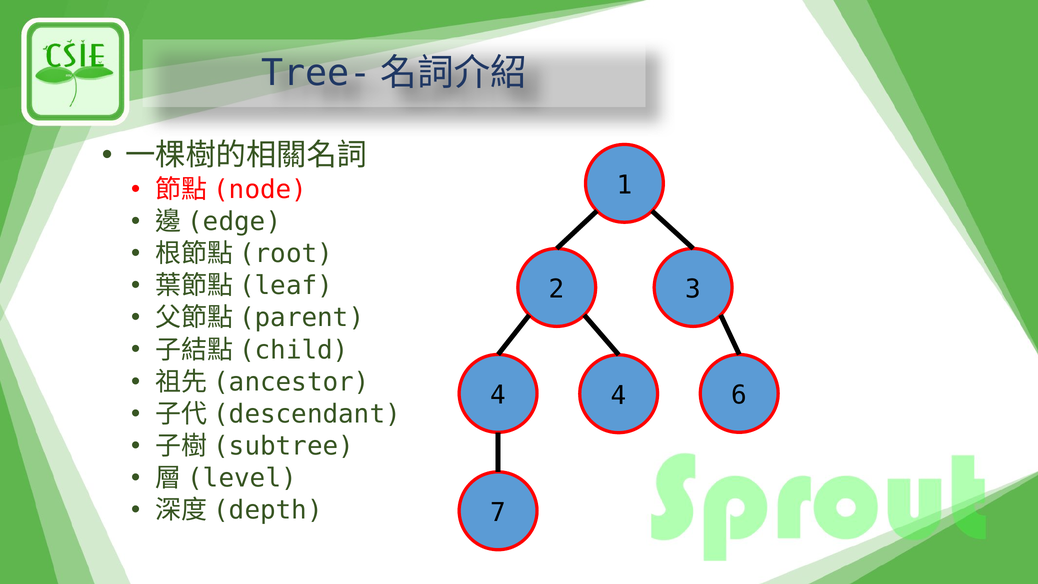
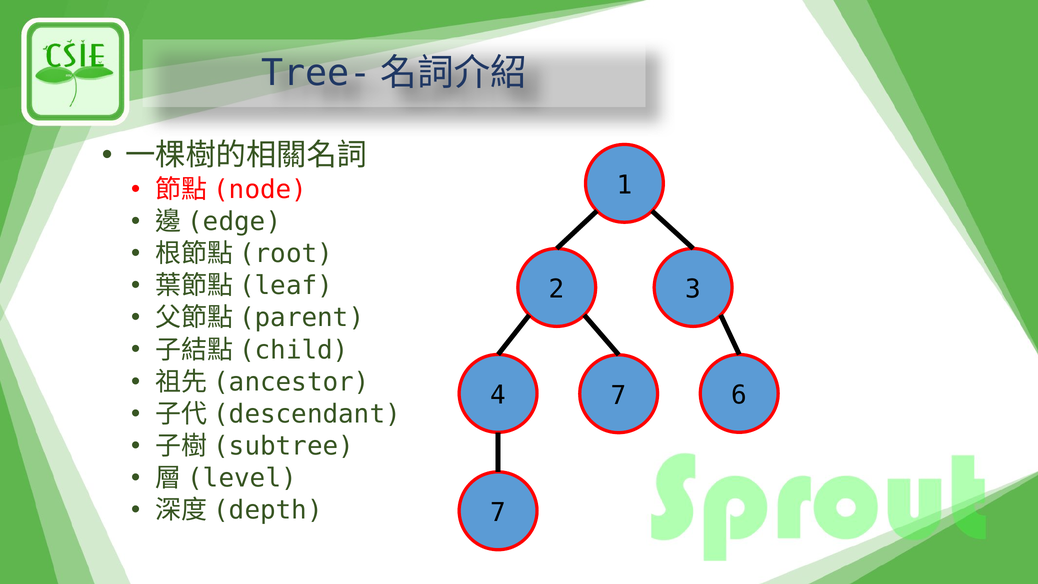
4 4: 4 -> 7 (619, 395)
